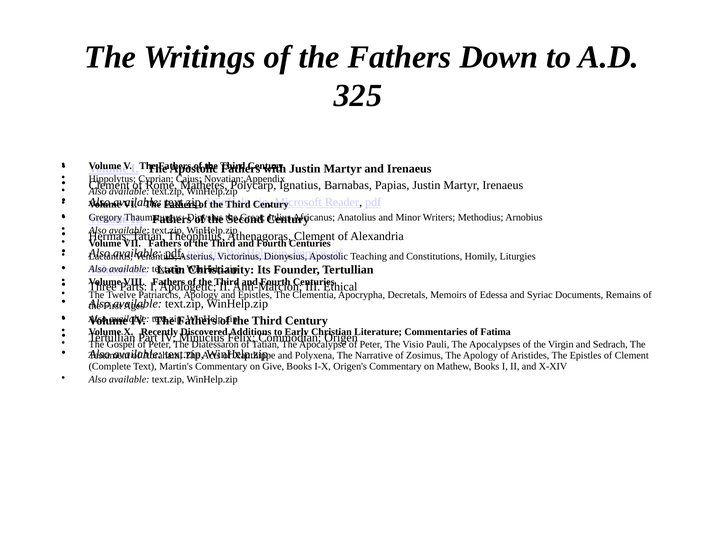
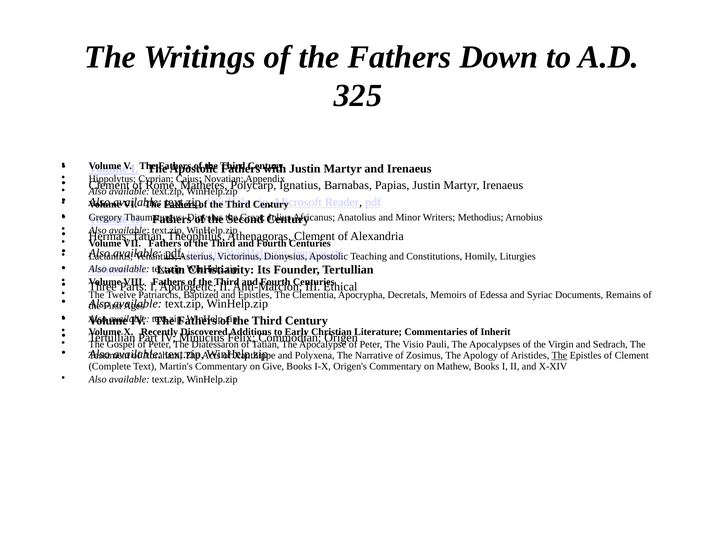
Patriarchs Apology: Apology -> Baptized (201, 295)
Fatima: Fatima -> Inherit (496, 332)
The underline: none -> present (560, 355)
